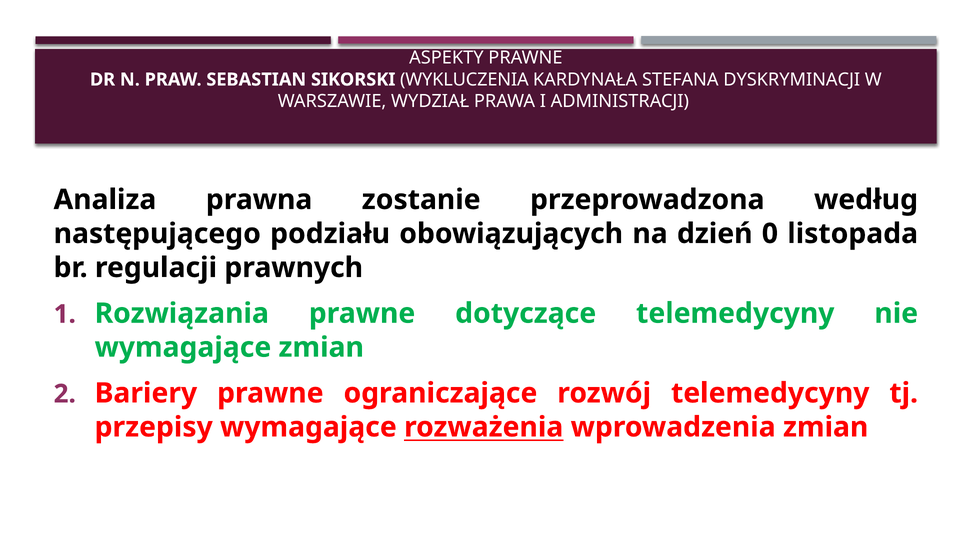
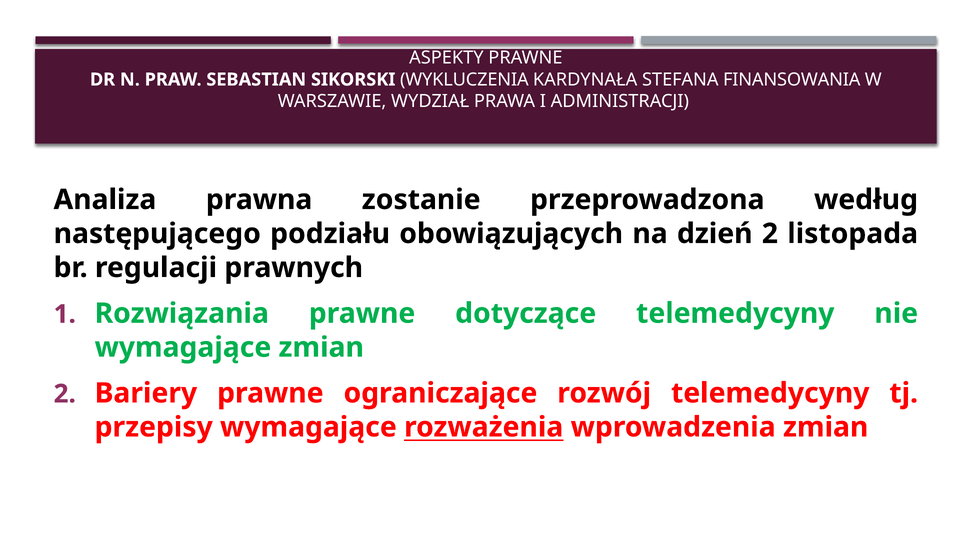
DYSKRYMINACJI: DYSKRYMINACJI -> FINANSOWANIA (792, 80)
dzień 0: 0 -> 2 (770, 234)
